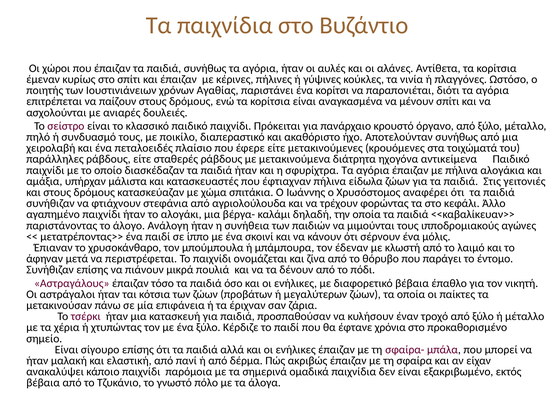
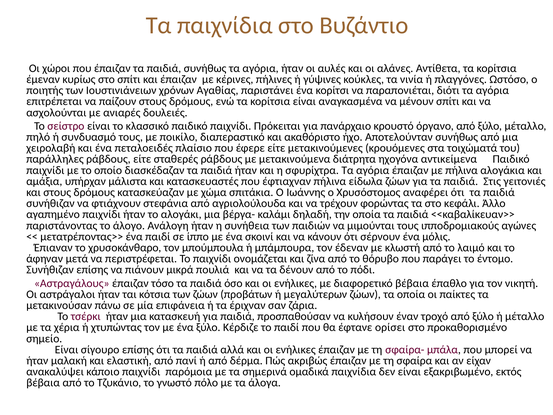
χρόνια: χρόνια -> ορίσει (390, 327)
